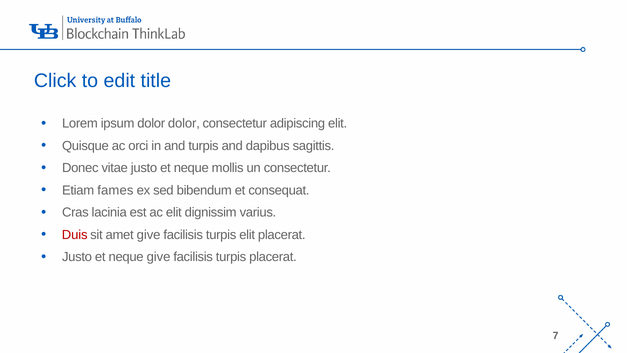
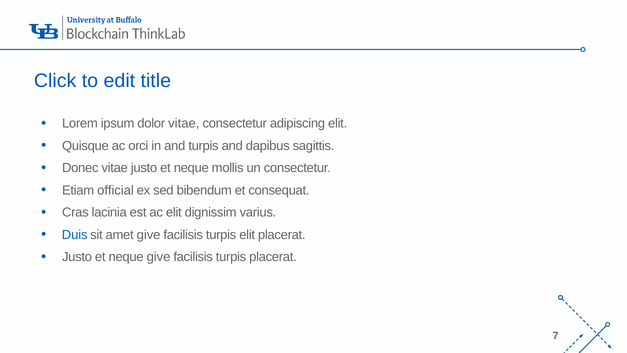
dolor dolor: dolor -> vitae (184, 124)
fames: fames -> official (115, 190)
Duis colour: red -> blue (75, 235)
